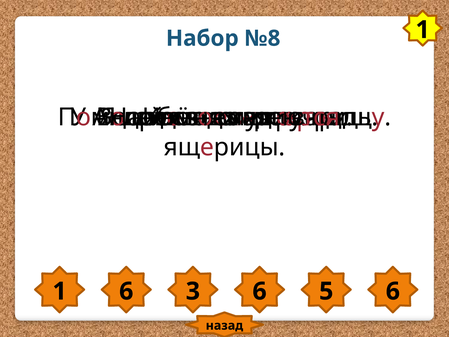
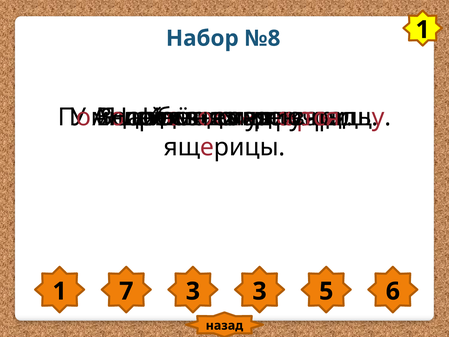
1 6: 6 -> 7 (126, 291)
3 6: 6 -> 3 (260, 291)
